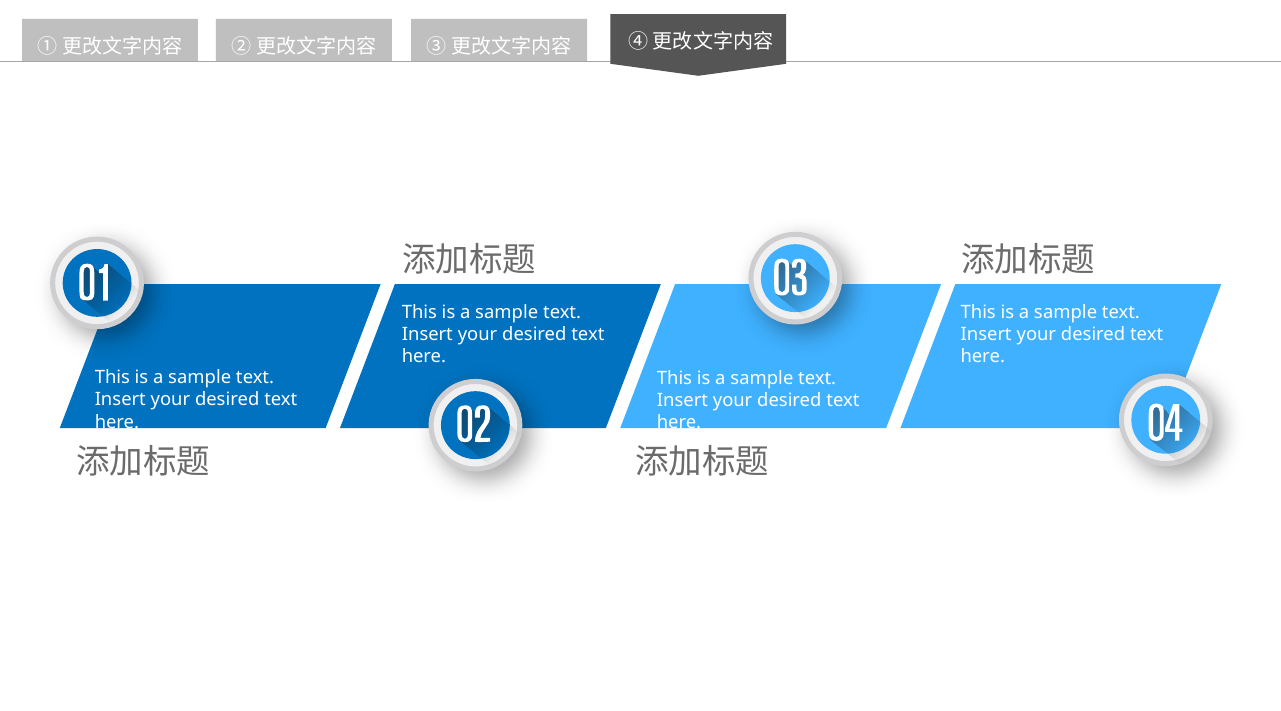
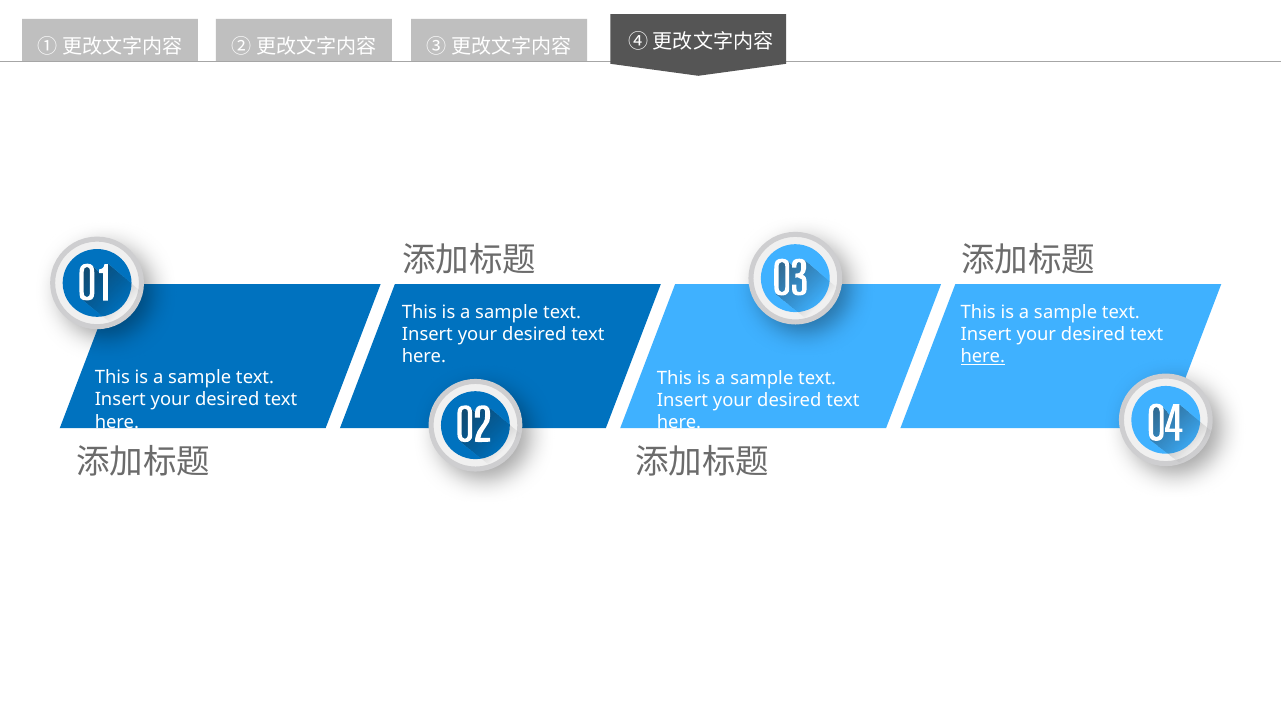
here underline: none -> present (983, 356)
